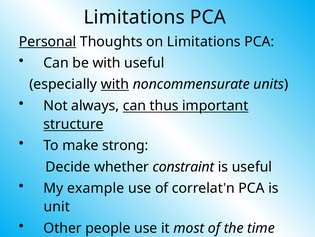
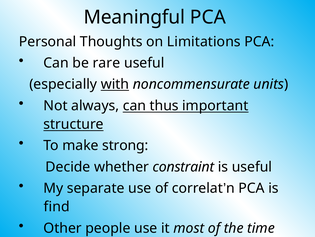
Limitations: Limitations -> Meaningful (134, 17)
Personal underline: present -> none (48, 42)
be with: with -> rare (106, 63)
example: example -> separate (96, 188)
unit: unit -> find (57, 206)
